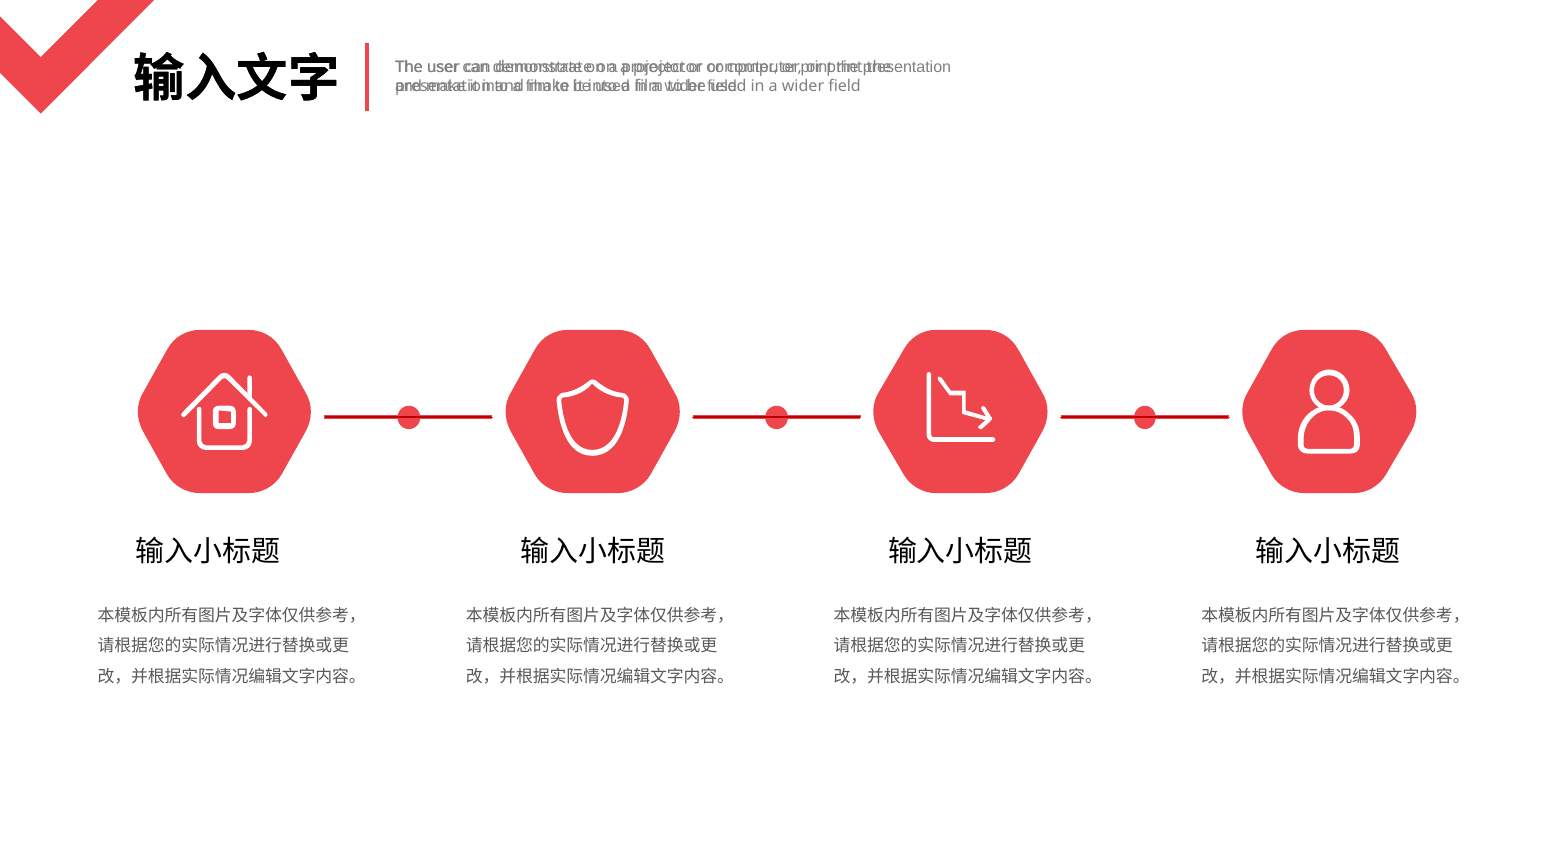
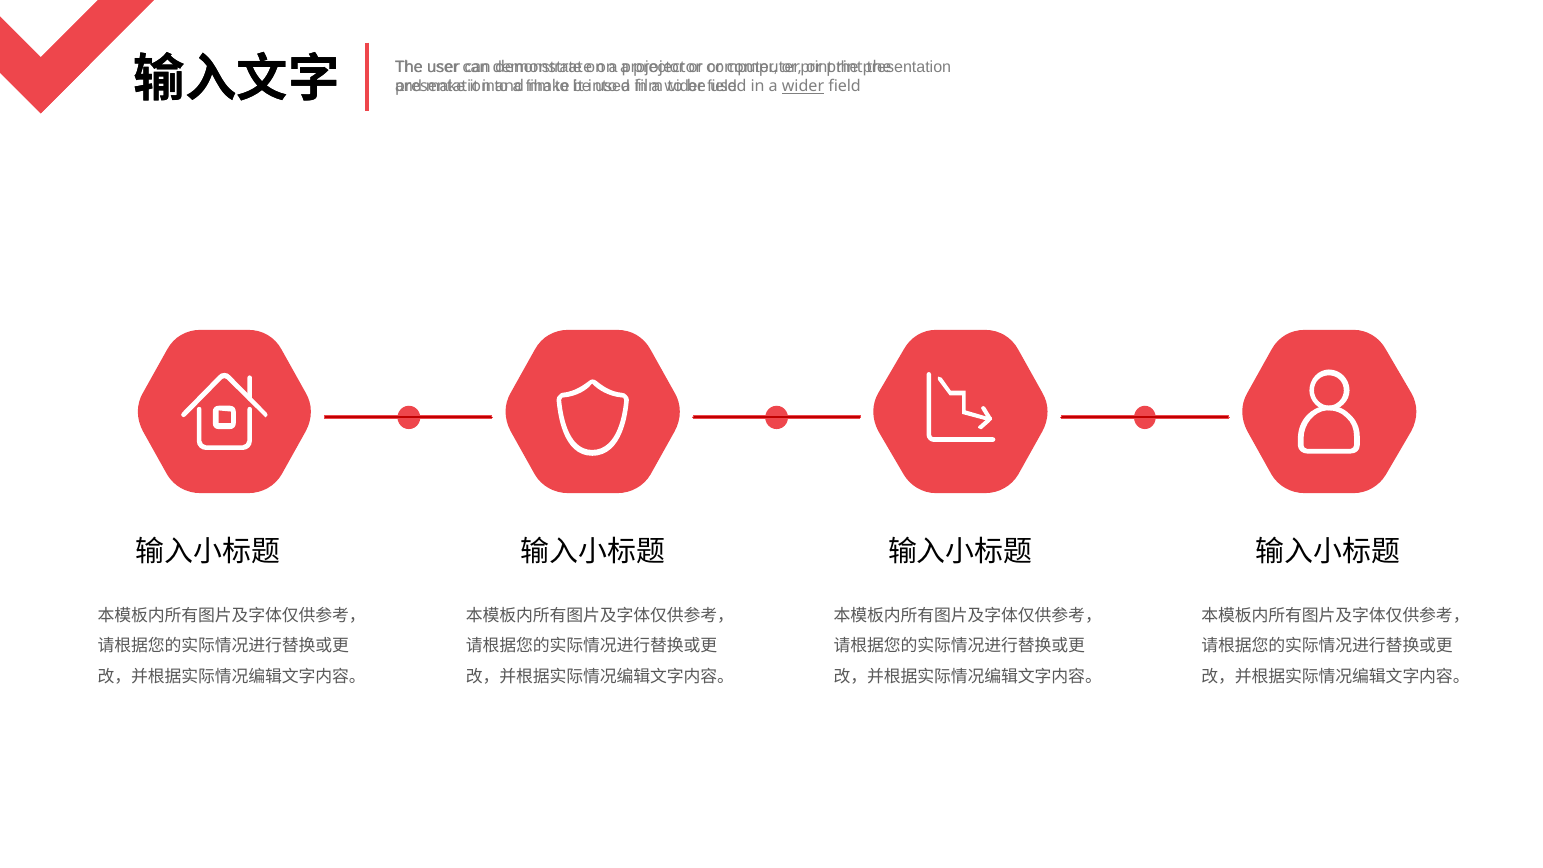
wider underline: none -> present (803, 87)
